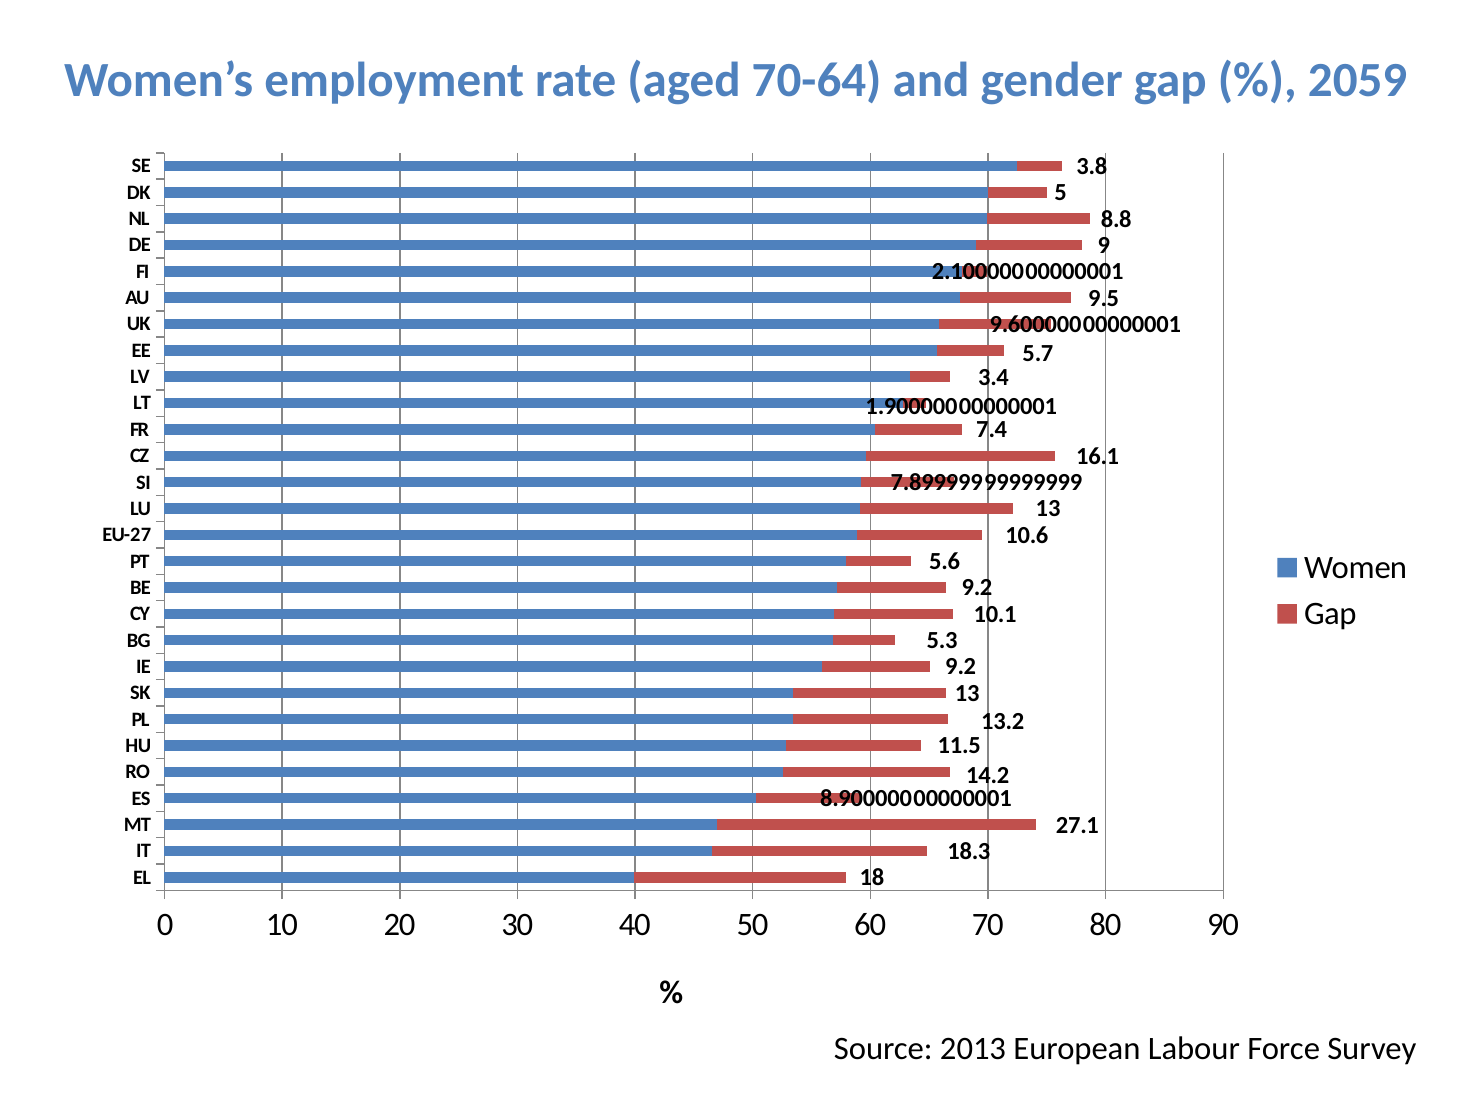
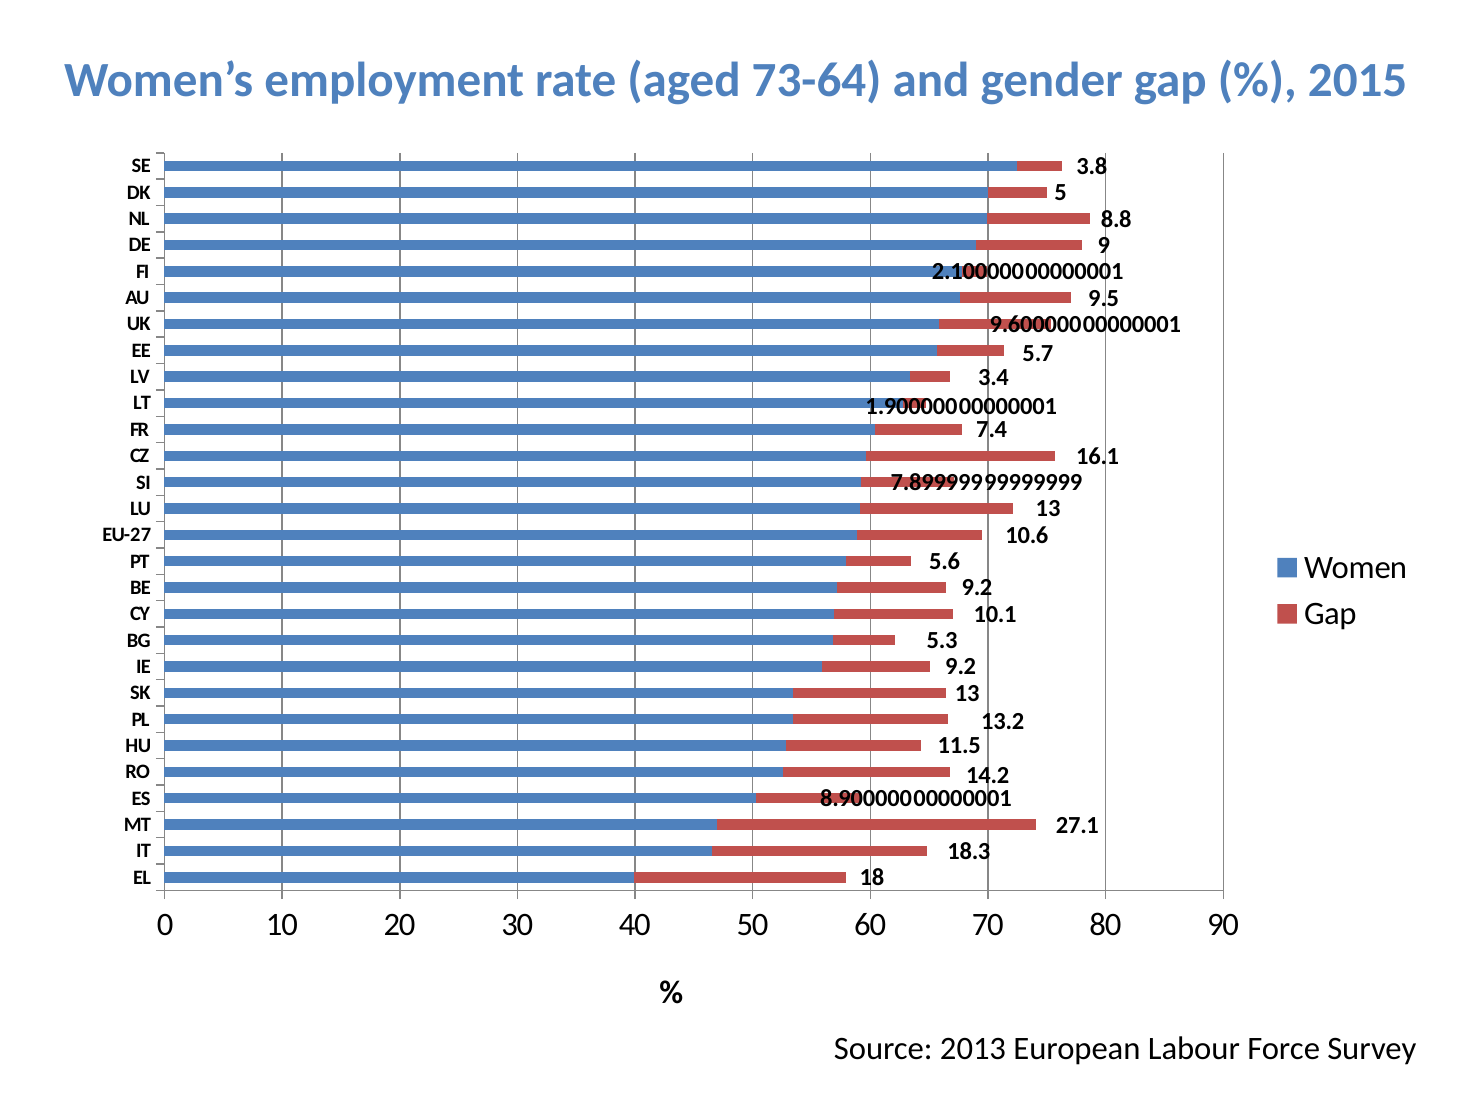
70-64: 70-64 -> 73-64 (817, 80)
2059: 2059 -> 2015 (1358, 80)
